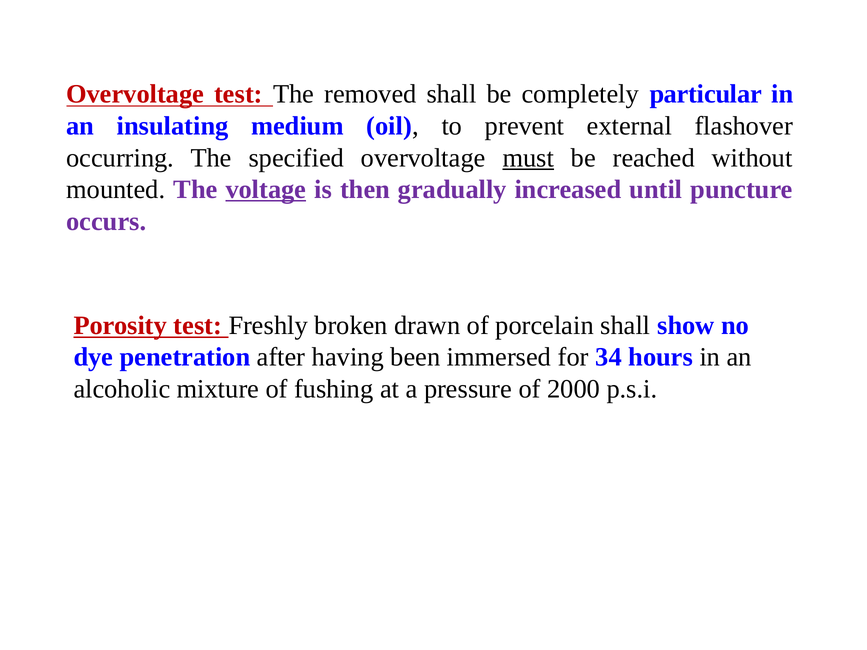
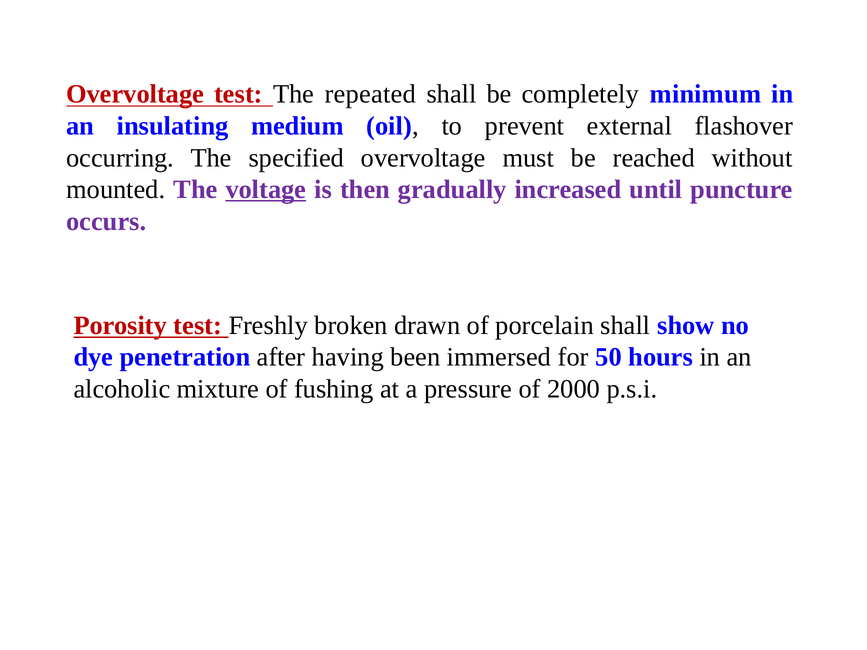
removed: removed -> repeated (370, 94)
particular: particular -> minimum (705, 94)
must underline: present -> none (528, 158)
34: 34 -> 50 (609, 357)
